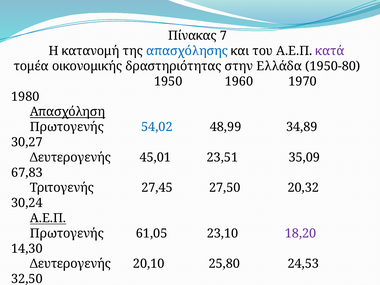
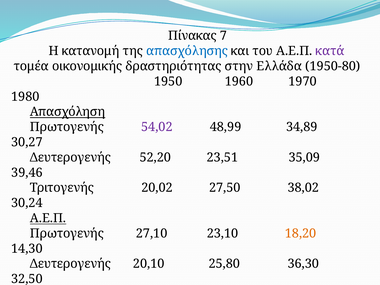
54,02 colour: blue -> purple (157, 127)
45,01: 45,01 -> 52,20 (155, 157)
67,83: 67,83 -> 39,46 (27, 173)
27,45: 27,45 -> 20,02 (157, 188)
20,32: 20,32 -> 38,02 (303, 188)
61,05: 61,05 -> 27,10 (152, 233)
18,20 colour: purple -> orange (301, 233)
24,53: 24,53 -> 36,30 (303, 264)
